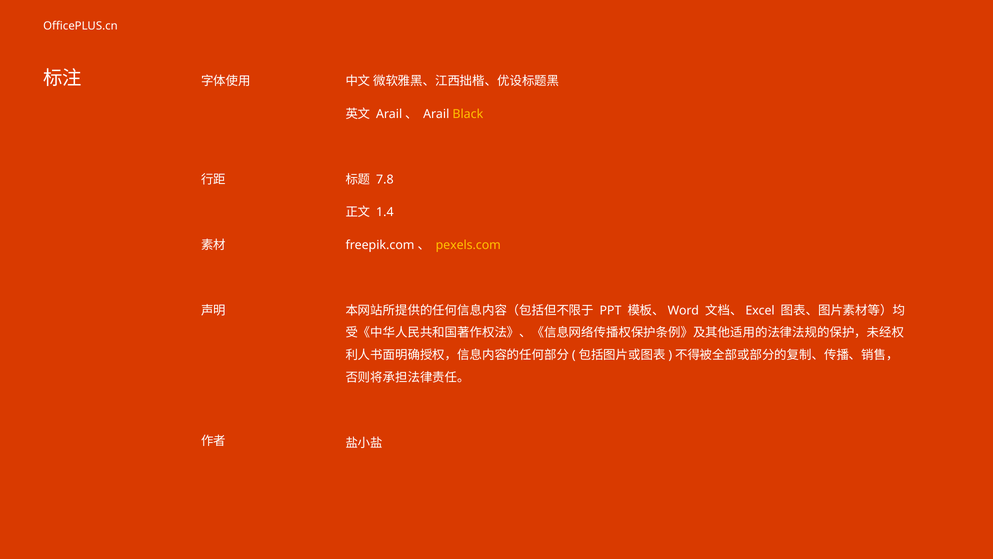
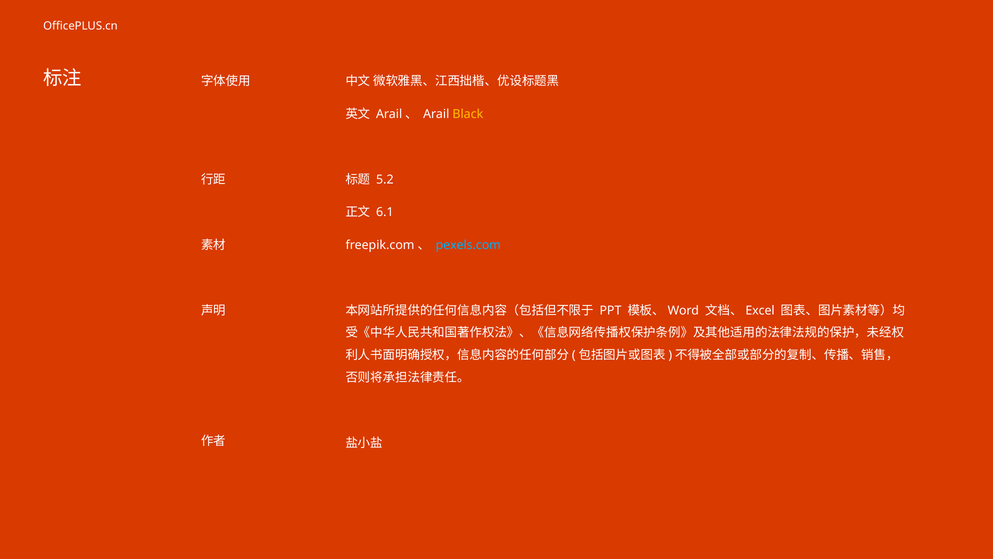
7.8: 7.8 -> 5.2 (385, 179)
1.4: 1.4 -> 6.1 (385, 212)
pexels.com colour: yellow -> light blue (468, 245)
